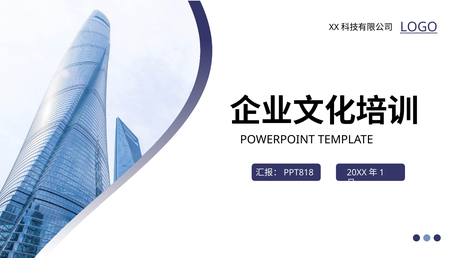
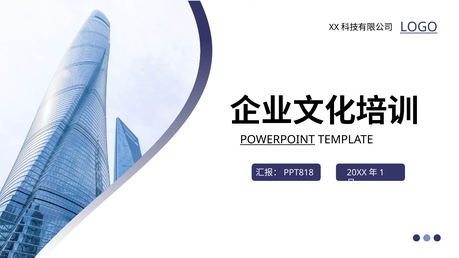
POWERPOINT underline: none -> present (277, 140)
